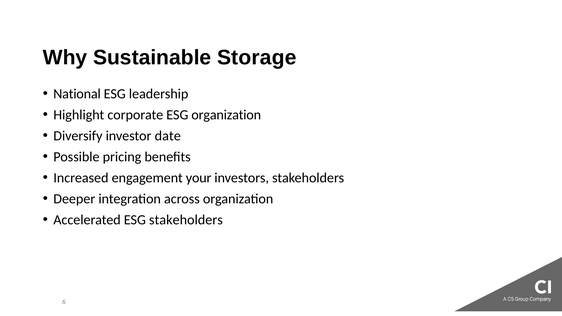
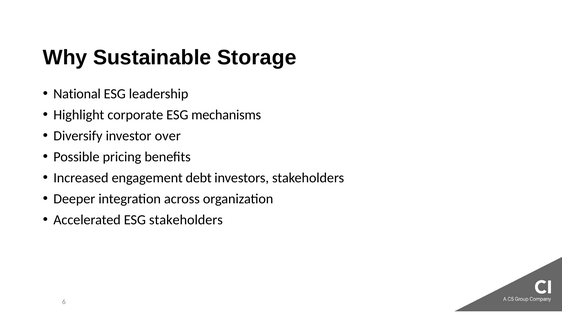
ESG organization: organization -> mechanisms (226, 115)
date: date -> over (168, 136)
your: your -> debt (199, 178)
